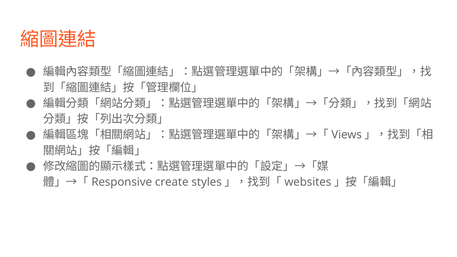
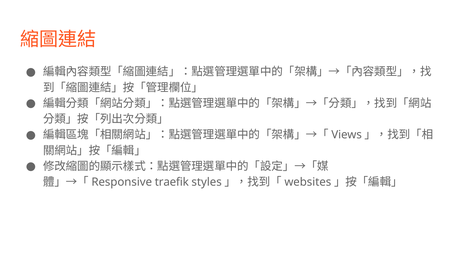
create: create -> traefik (172, 182)
